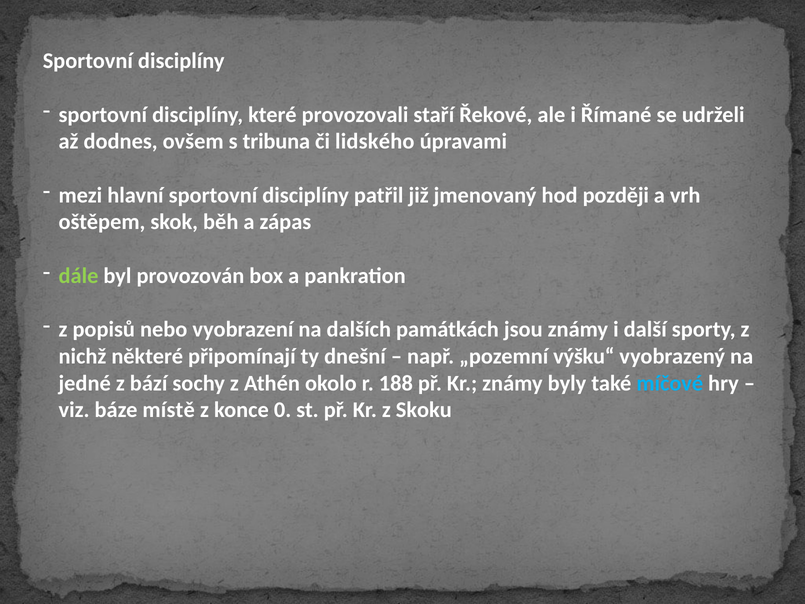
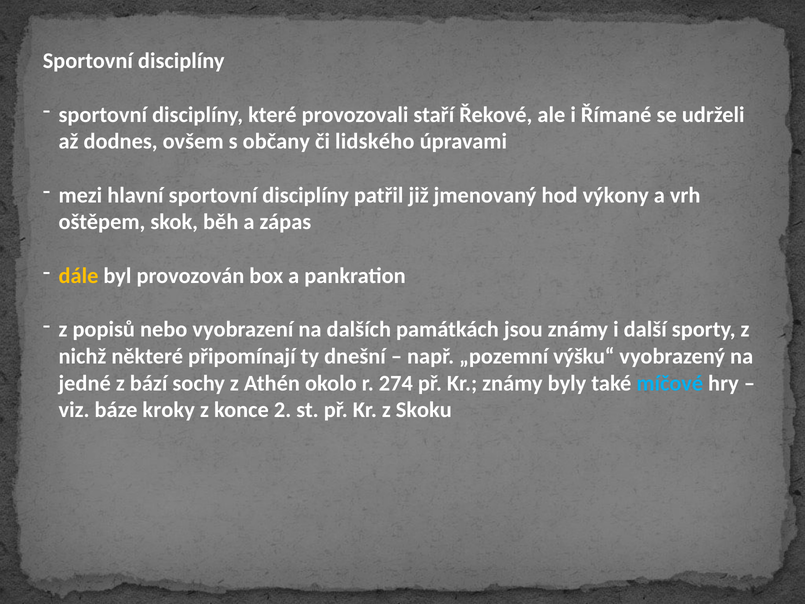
tribuna: tribuna -> občany (276, 141)
později: později -> výkony (616, 195)
dále colour: light green -> yellow (78, 276)
188: 188 -> 274 (396, 383)
místě: místě -> kroky (169, 410)
0: 0 -> 2 (283, 410)
